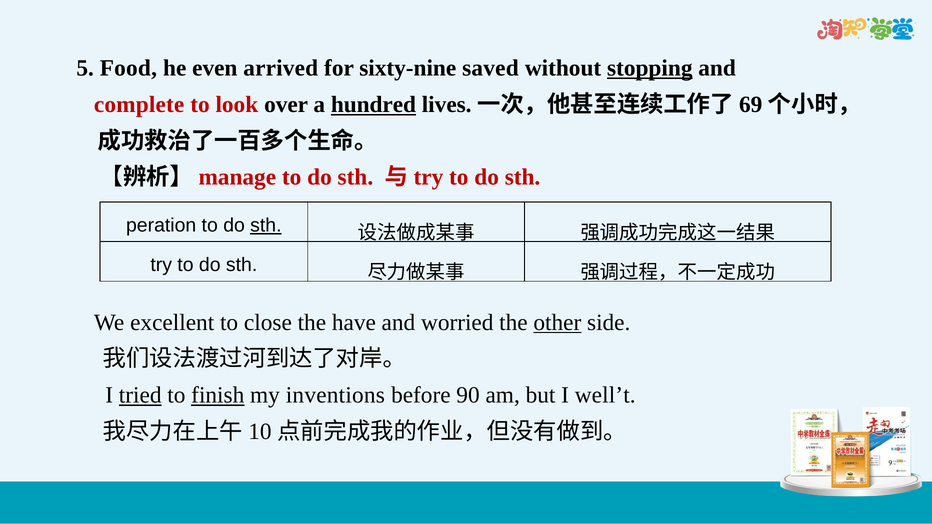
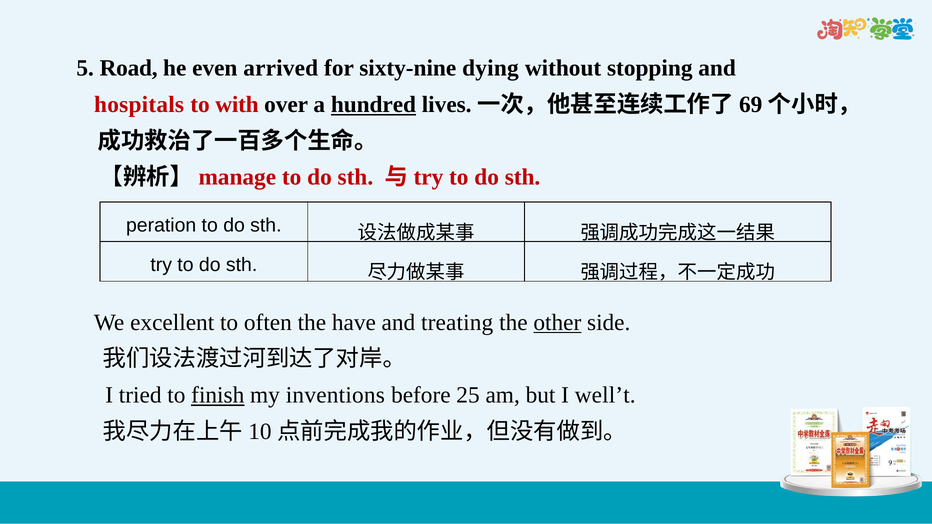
Food: Food -> Road (129, 68)
saved: saved -> dying (490, 68)
stopping underline: present -> none (650, 68)
complete: complete -> hospitals (139, 105)
look: look -> with (237, 105)
sth underline: present -> none (266, 225)
close: close -> often (268, 323)
worried: worried -> treating (457, 323)
tried underline: present -> none (140, 395)
90: 90 -> 25 (468, 395)
